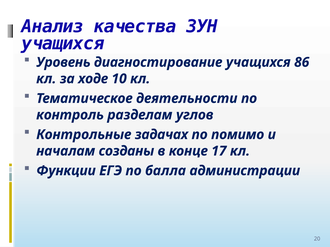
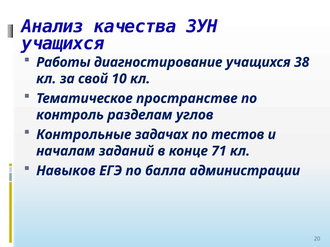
Уровень: Уровень -> Работы (63, 62)
86: 86 -> 38 (302, 62)
ходе: ходе -> свой (93, 79)
деятельности: деятельности -> пространстве (187, 99)
помимо: помимо -> тестов (238, 135)
созданы: созданы -> заданий (126, 151)
17: 17 -> 71 (219, 151)
Функции: Функции -> Навыков (66, 171)
